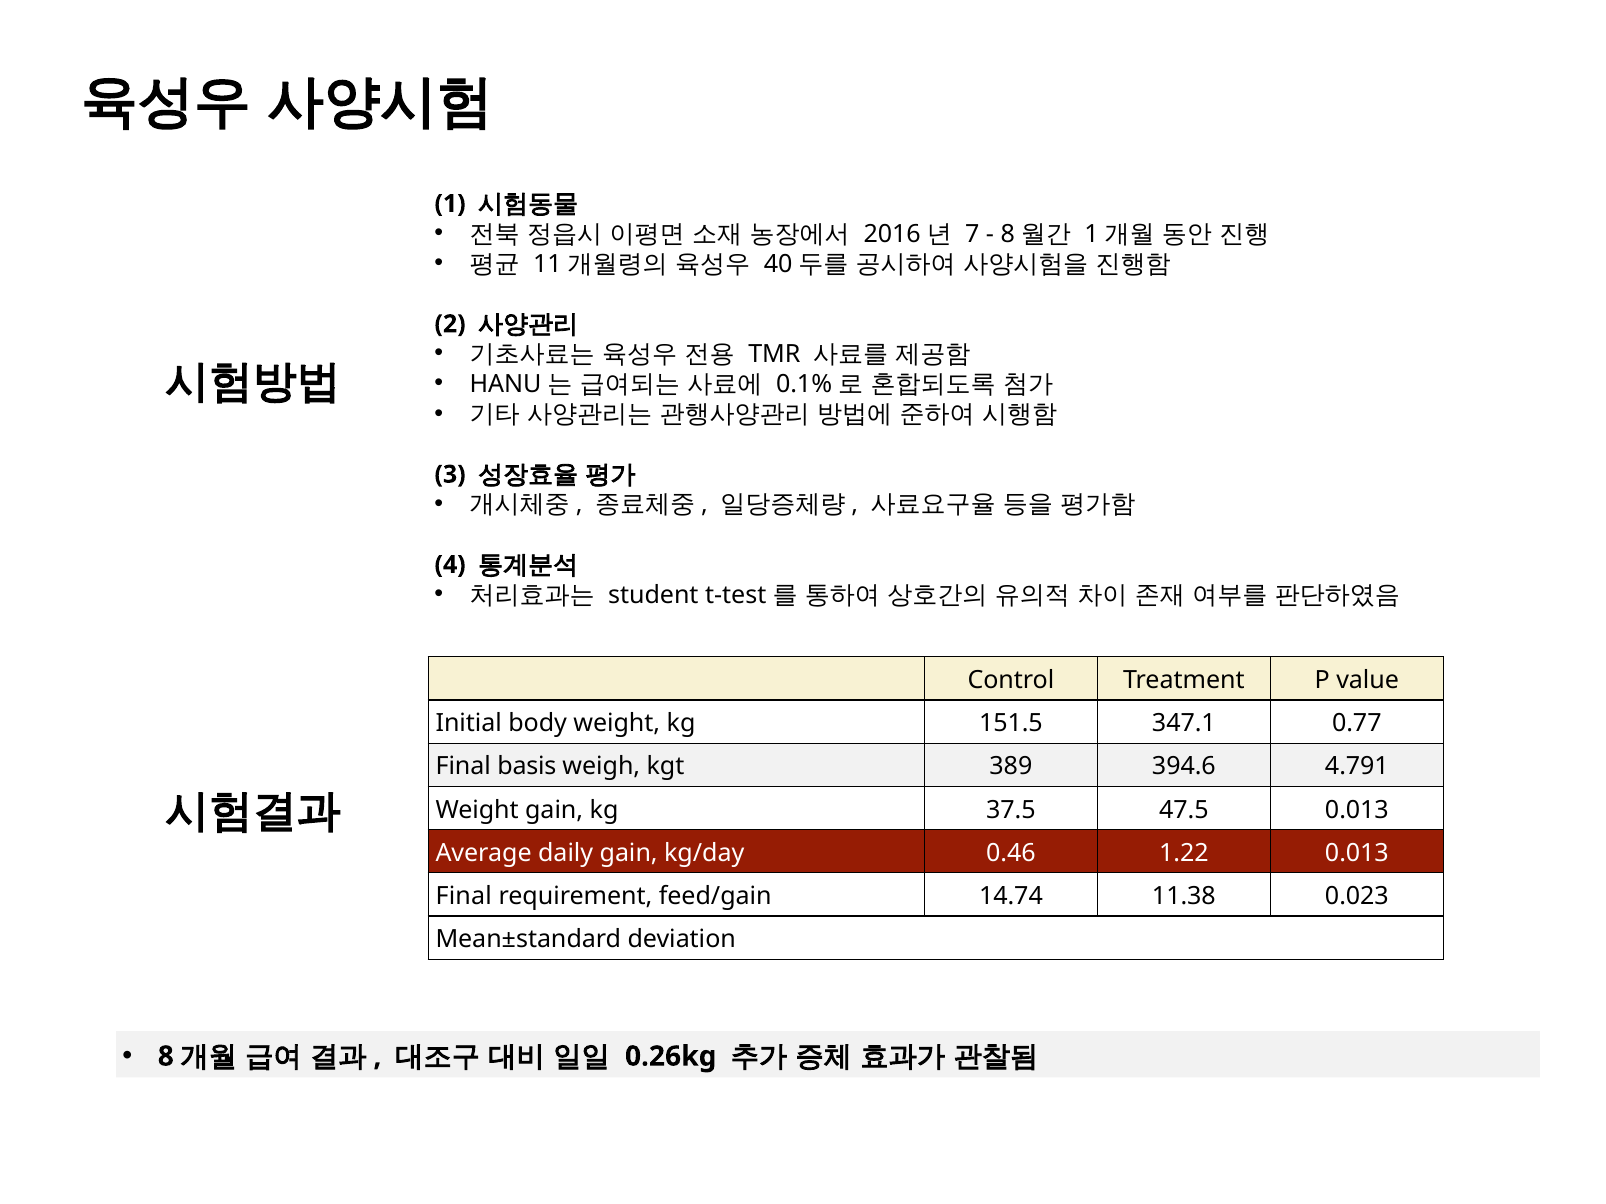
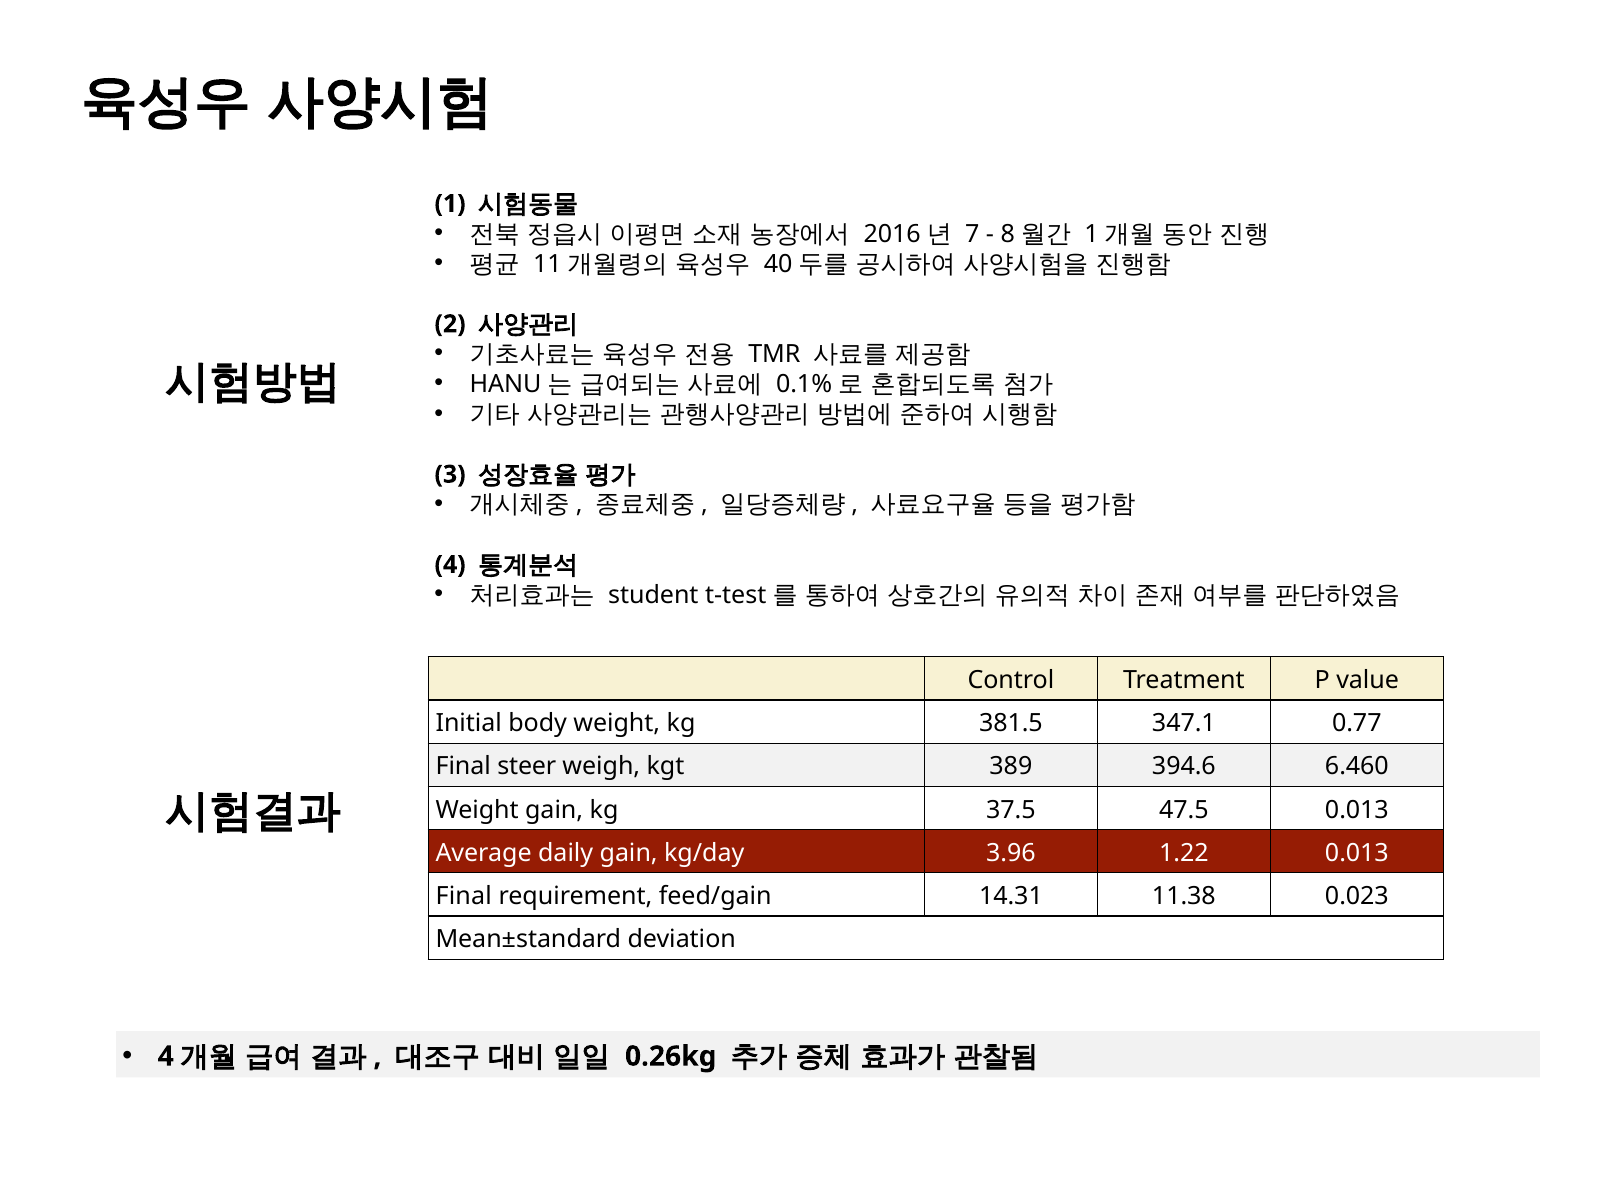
151.5: 151.5 -> 381.5 (1011, 724)
basis: basis -> steer (527, 767)
4.791: 4.791 -> 6.460 (1357, 767)
0.46: 0.46 -> 3.96 (1011, 853)
14.74: 14.74 -> 14.31 (1011, 897)
8: 8 -> 4 (166, 1057)
